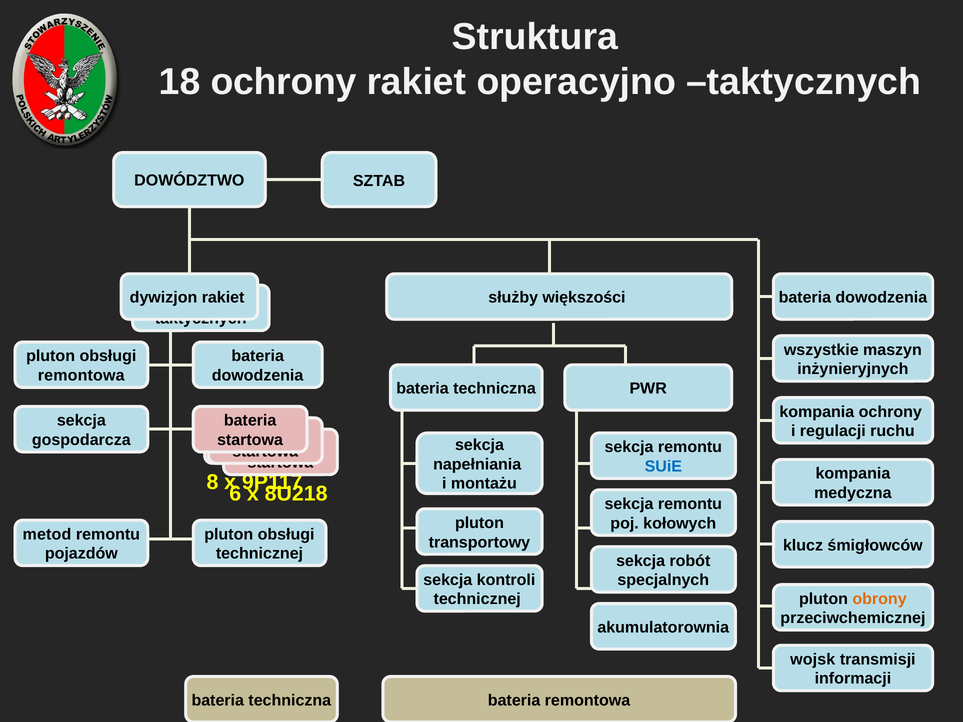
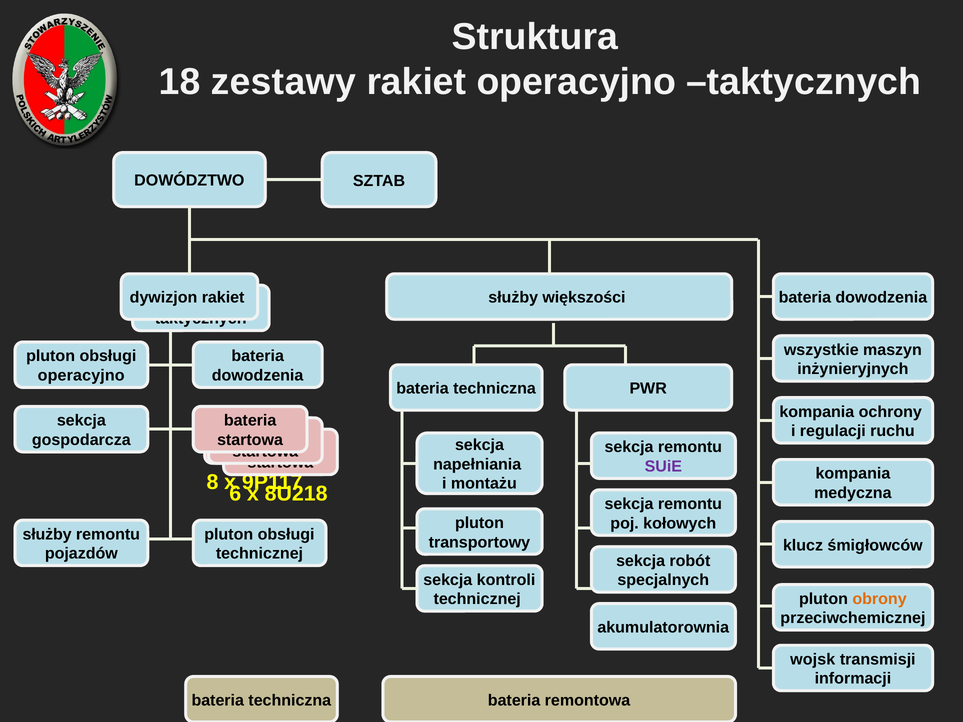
18 ochrony: ochrony -> zestawy (283, 82)
remontowa: remontowa -> operacyjno (81, 376)
SUiE colour: blue -> purple (663, 467)
metod: metod -> służby (47, 535)
